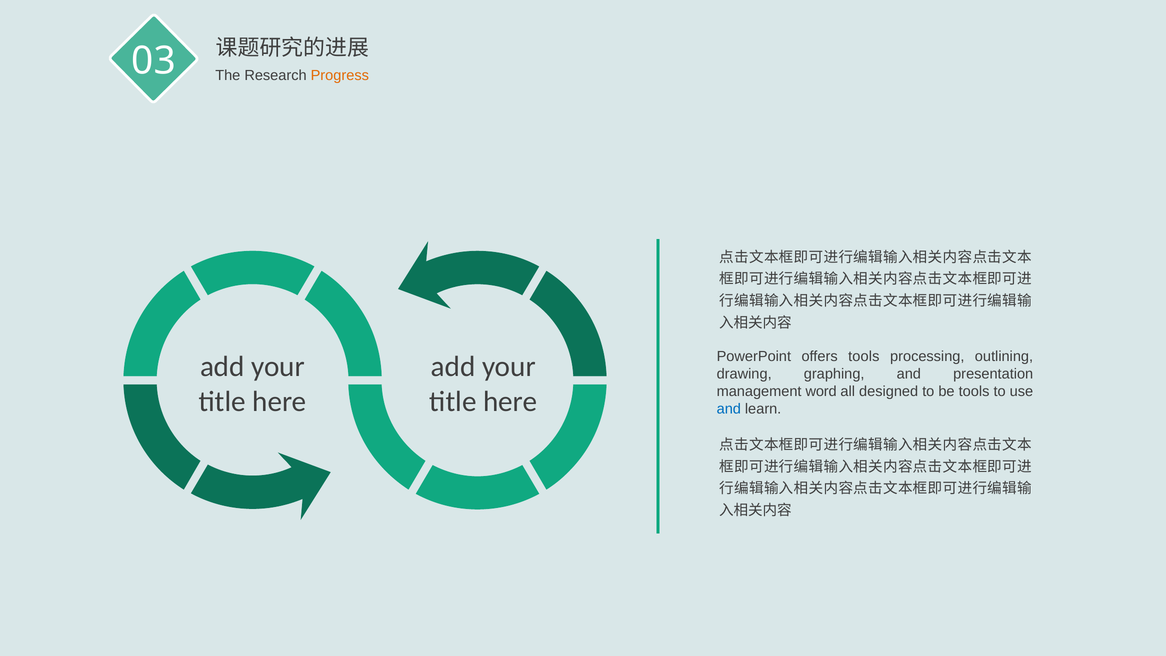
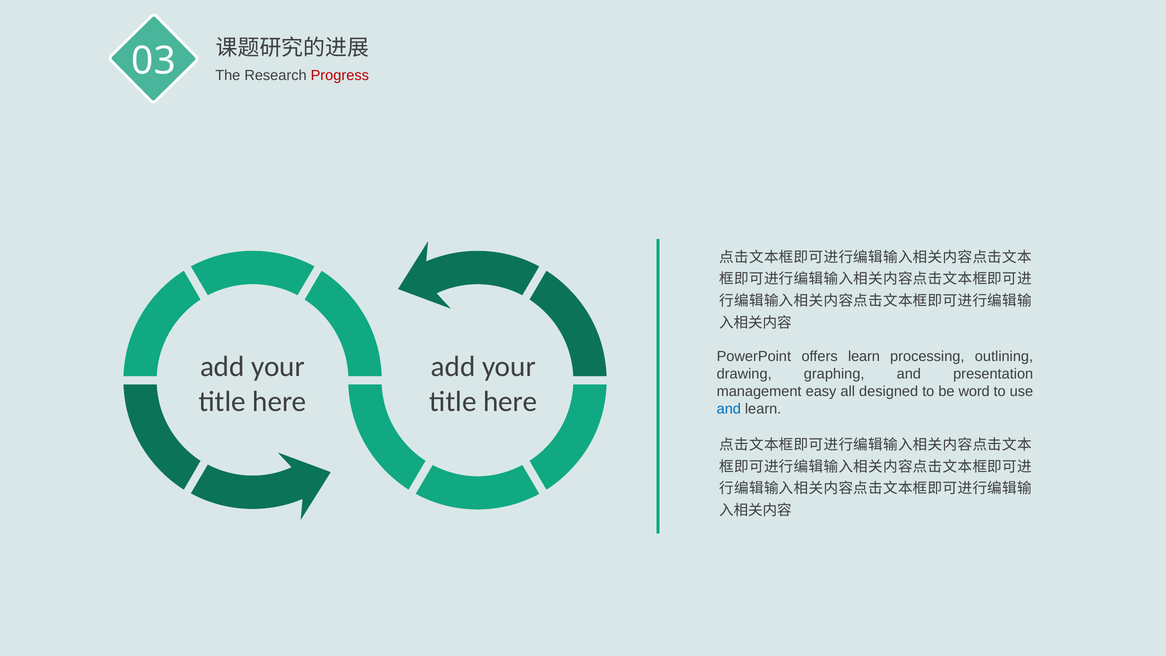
Progress colour: orange -> red (340, 75)
offers tools: tools -> learn (864, 357)
word: word -> easy (821, 392)
be tools: tools -> word (974, 392)
